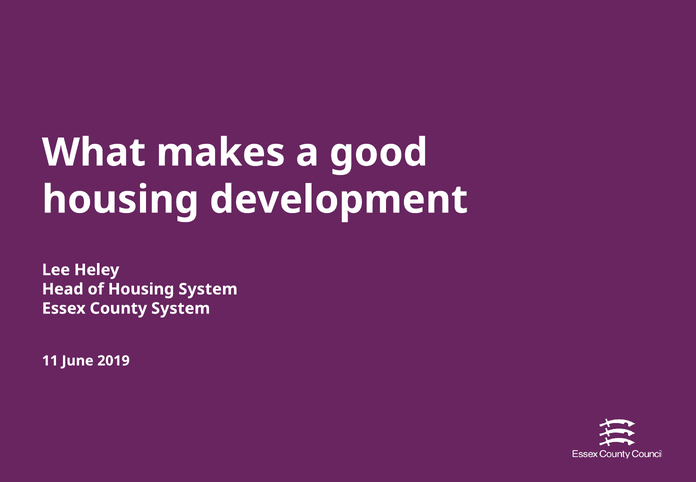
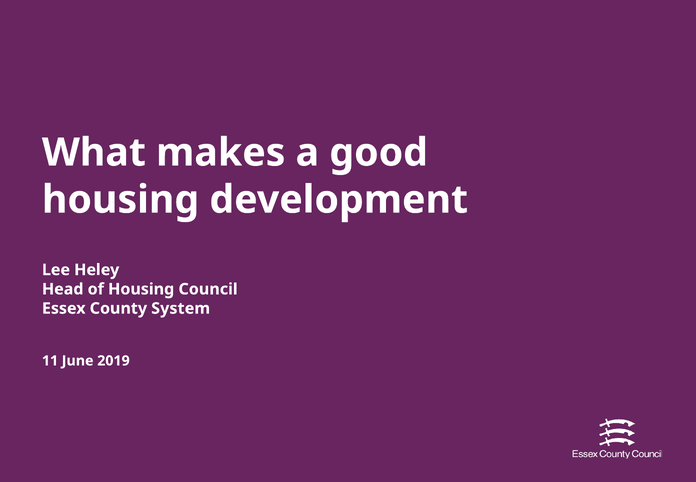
Housing System: System -> Council (208, 289)
